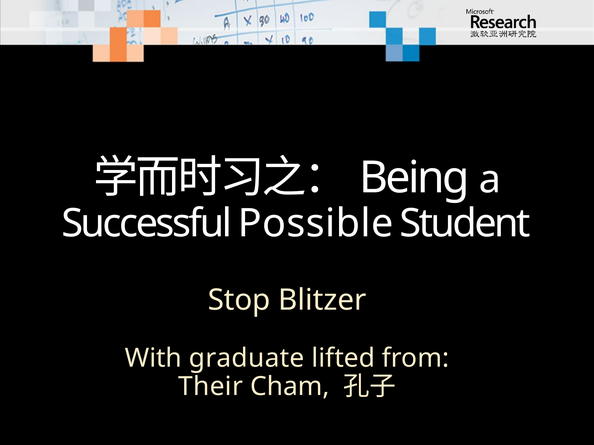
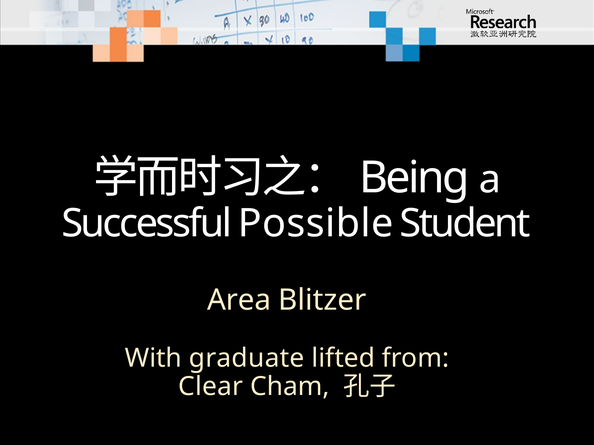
Stop: Stop -> Area (239, 300)
Their: Their -> Clear (211, 387)
